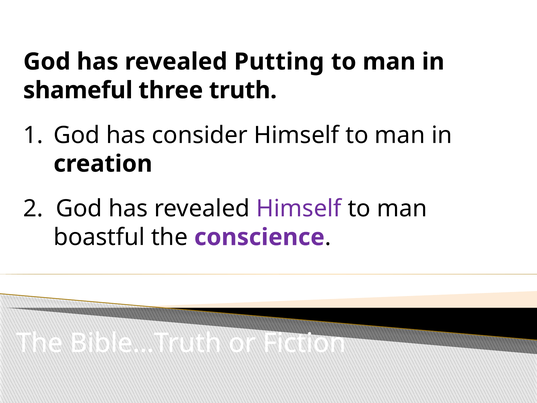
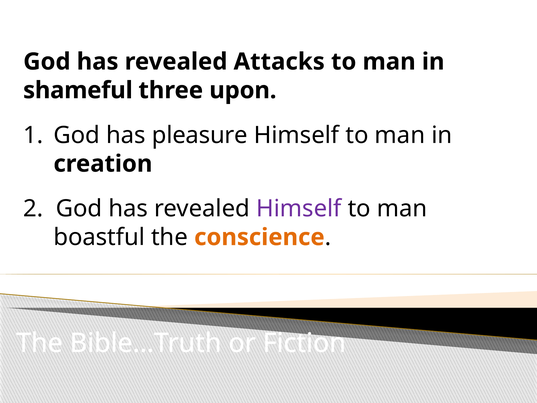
Putting: Putting -> Attacks (279, 62)
truth: truth -> upon (243, 90)
consider: consider -> pleasure (200, 135)
conscience colour: purple -> orange (259, 237)
